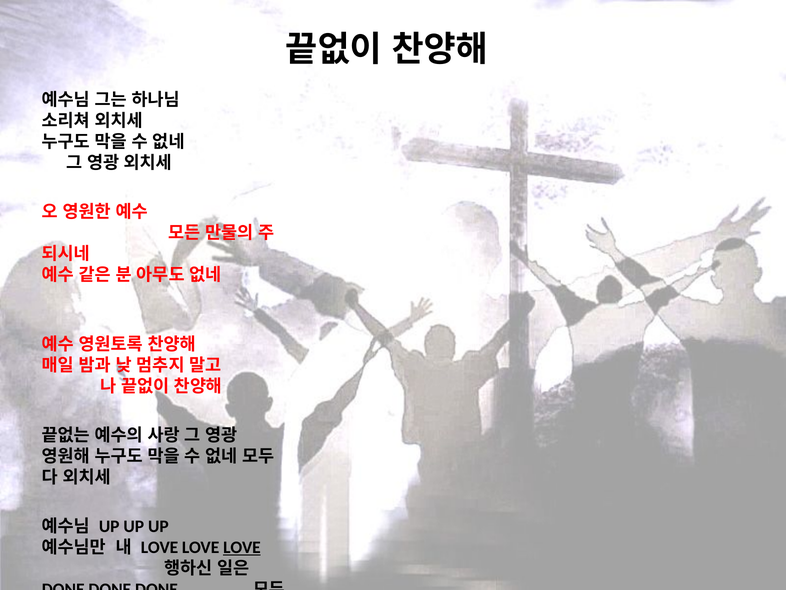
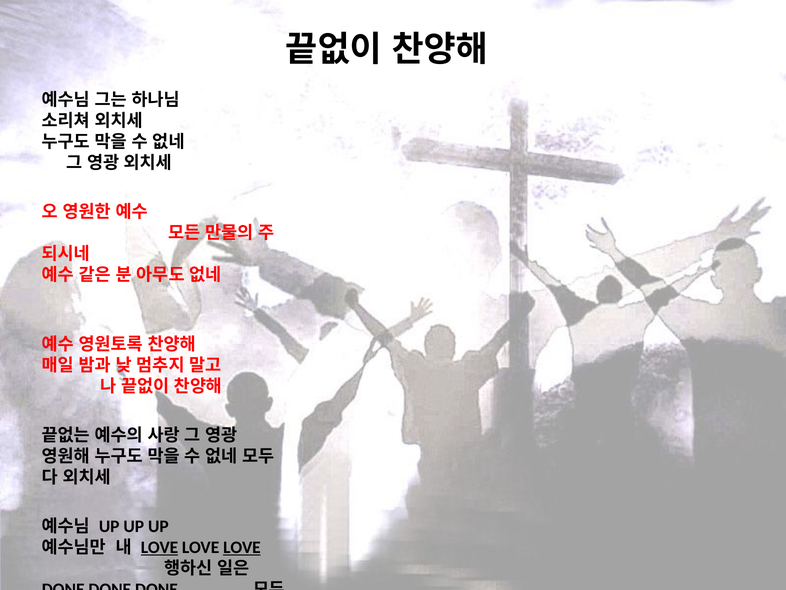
LOVE underline: none -> present (159, 547)
